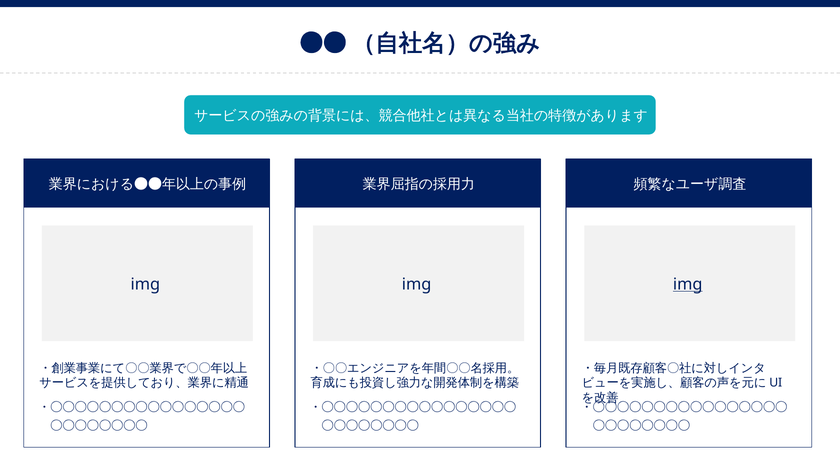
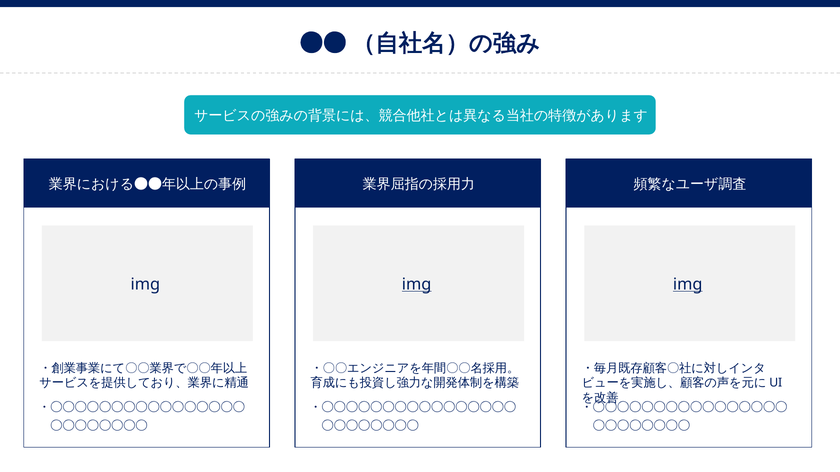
img underline: none -> present (417, 285)
